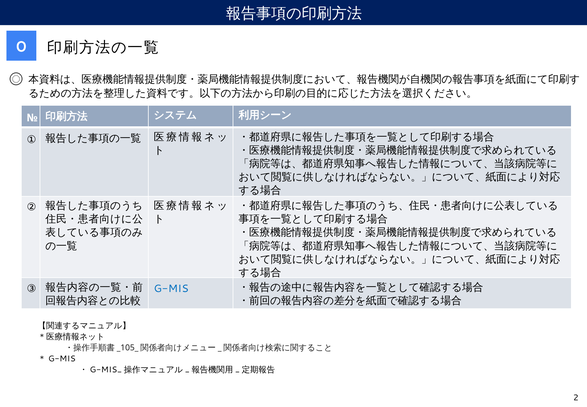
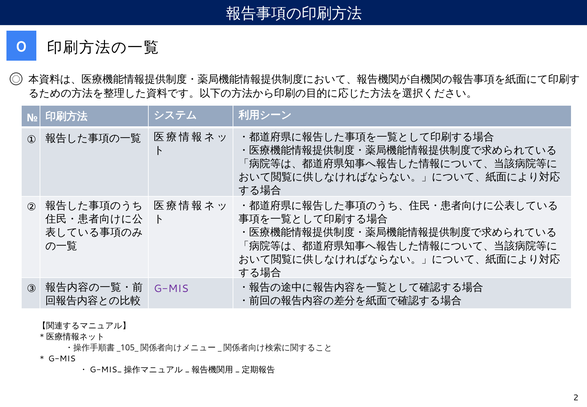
G-MIS colour: blue -> purple (171, 288)
